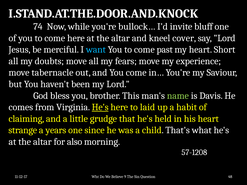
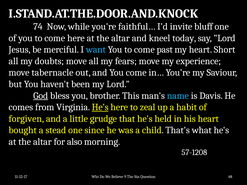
bullock…: bullock… -> faithful… (137, 27)
cover: cover -> today (184, 38)
God underline: none -> present (41, 96)
name colour: light green -> light blue (178, 96)
laid: laid -> zeal (148, 107)
claiming: claiming -> forgiven (26, 119)
strange: strange -> bought (23, 130)
years: years -> stead (56, 130)
